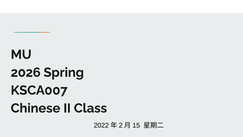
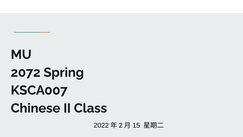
2026: 2026 -> 2072 (26, 72)
